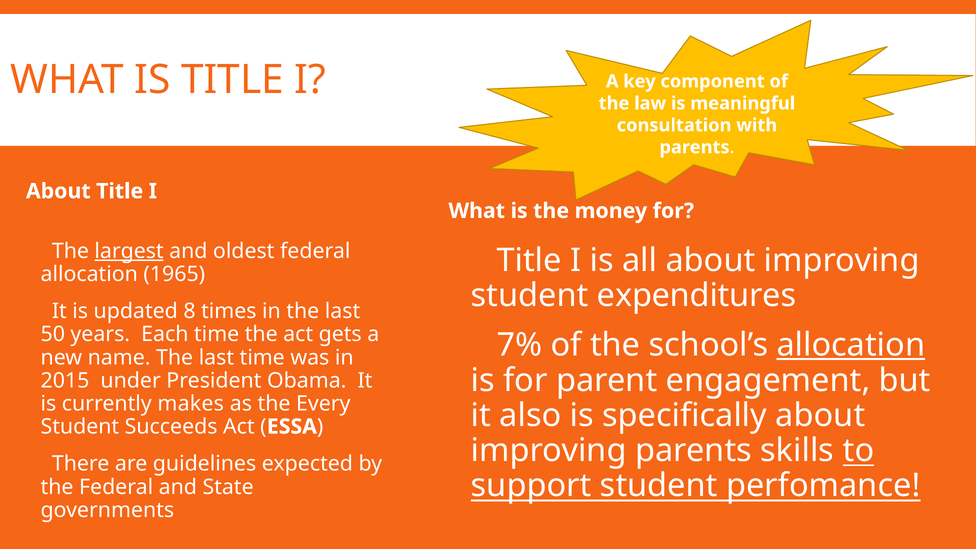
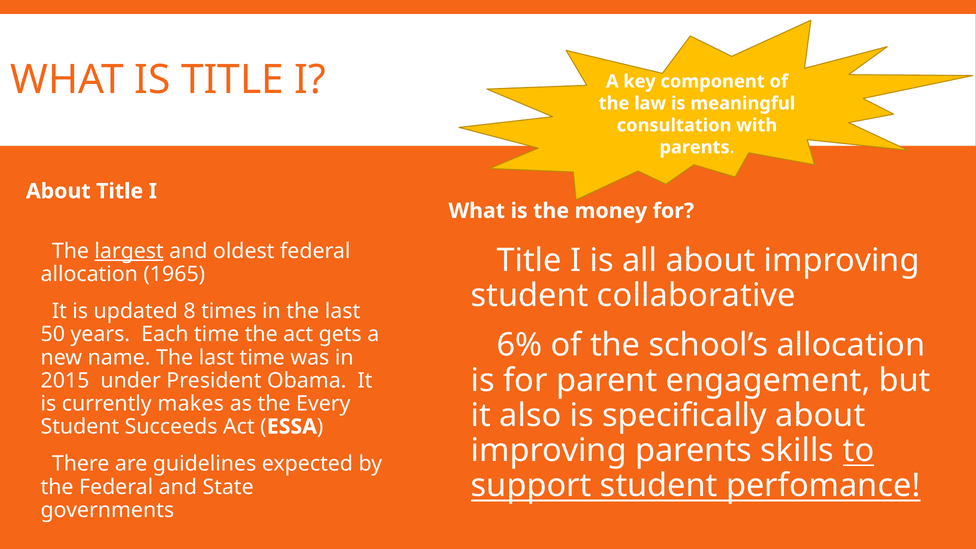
expenditures: expenditures -> collaborative (696, 296)
7%: 7% -> 6% (520, 345)
allocation underline: present -> none (851, 345)
